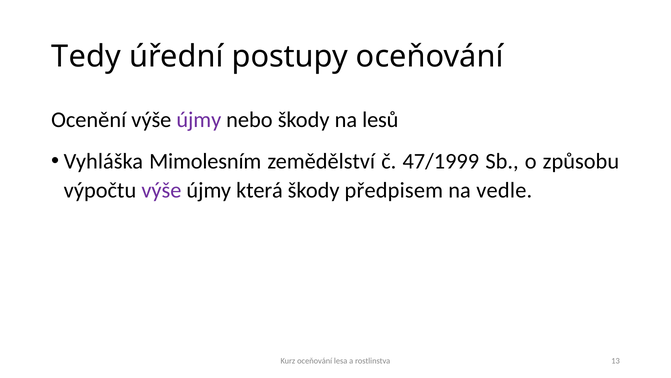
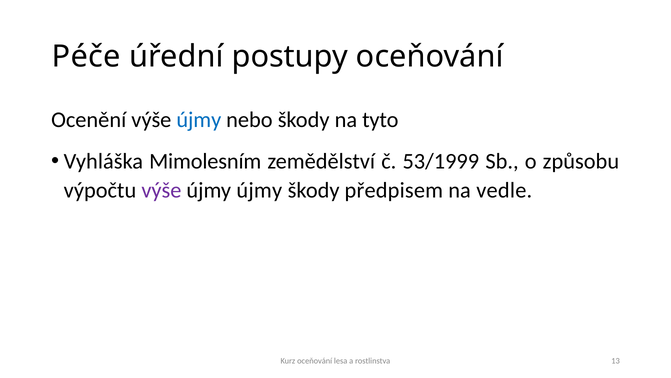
Tedy: Tedy -> Péče (86, 56)
újmy colour: purple -> blue (199, 120)
lesů: lesů -> tyto (380, 120)
47/1999: 47/1999 -> 53/1999 (441, 161)
újmy která: která -> újmy (259, 190)
